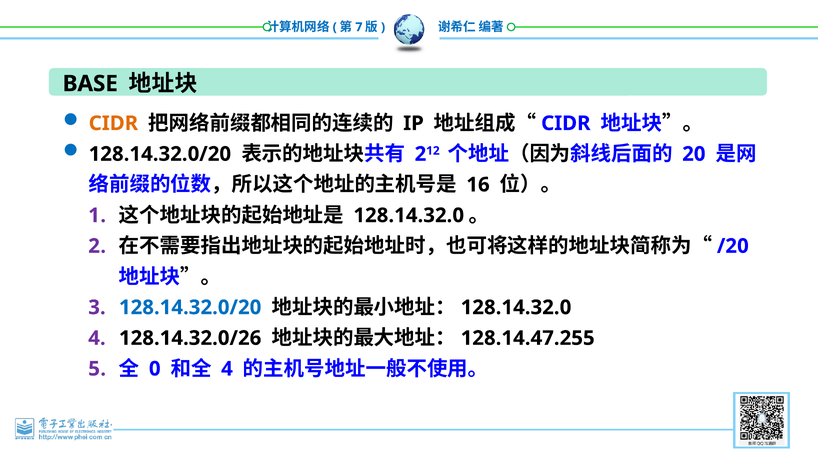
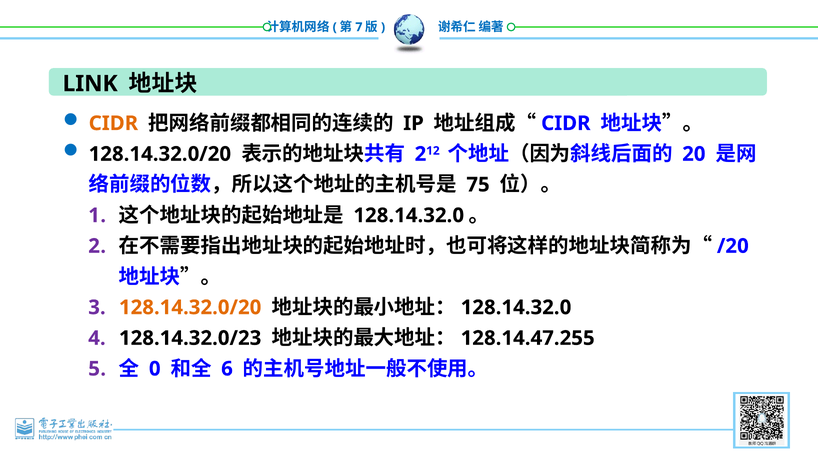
BASE: BASE -> LINK (90, 84)
16: 16 -> 75 (478, 185)
128.14.32.0/20 colour: blue -> orange (190, 308)
128.14.32.0/26: 128.14.32.0/26 -> 128.14.32.0/23 (190, 338)
4: 4 -> 6 (227, 369)
